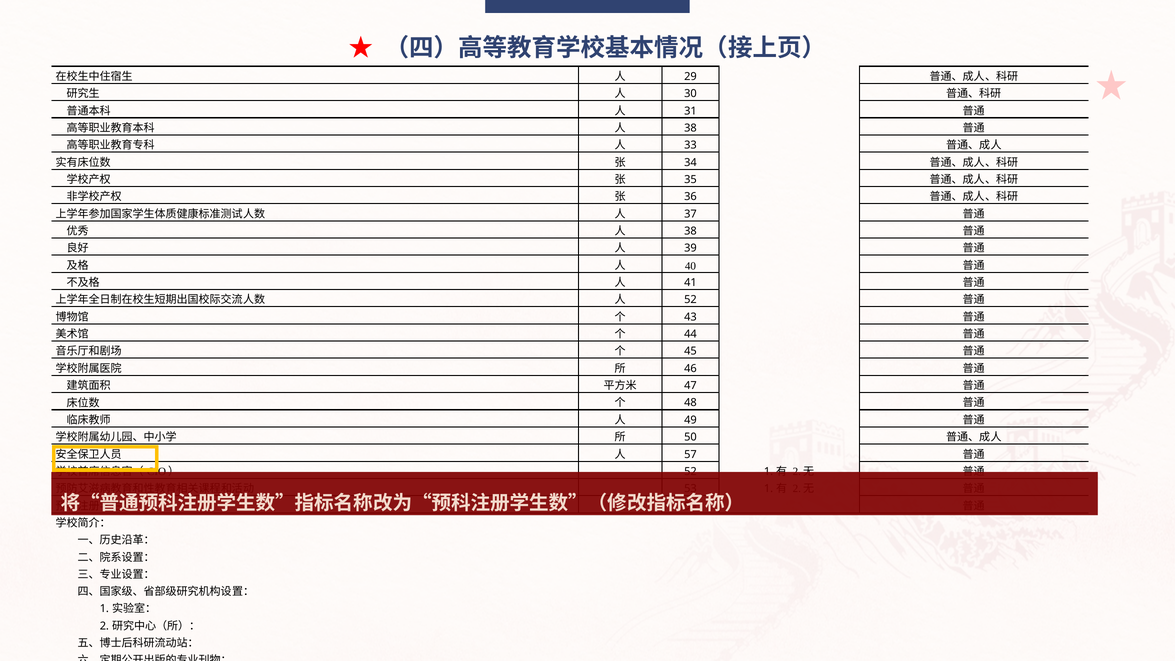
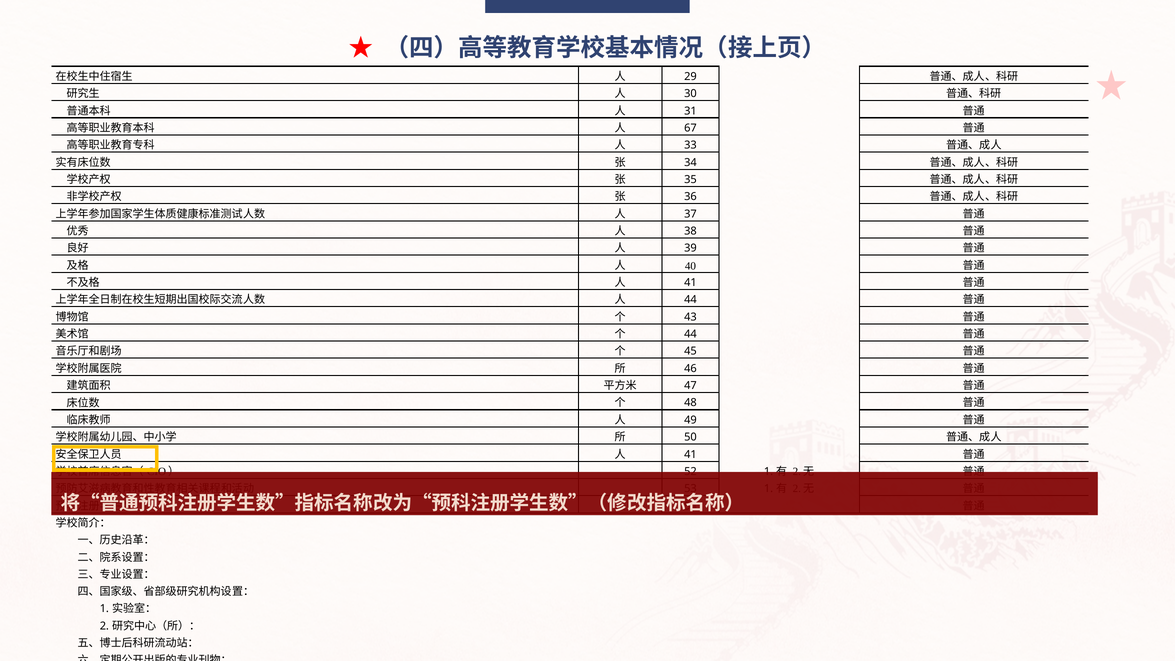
38: 38 -> 67 (690, 128)
52: 52 -> 44 (690, 300)
57: 57 -> 41 (690, 454)
